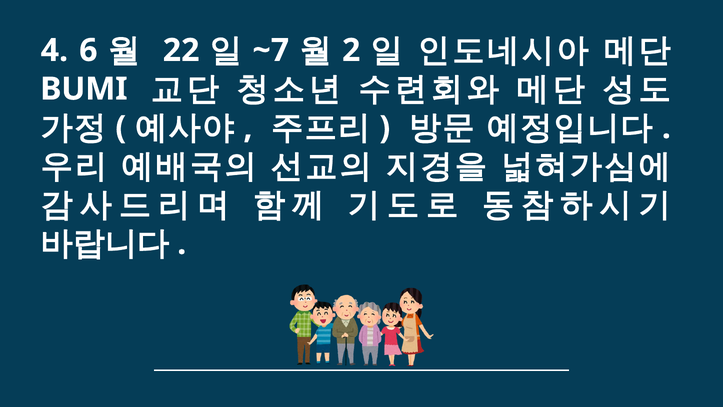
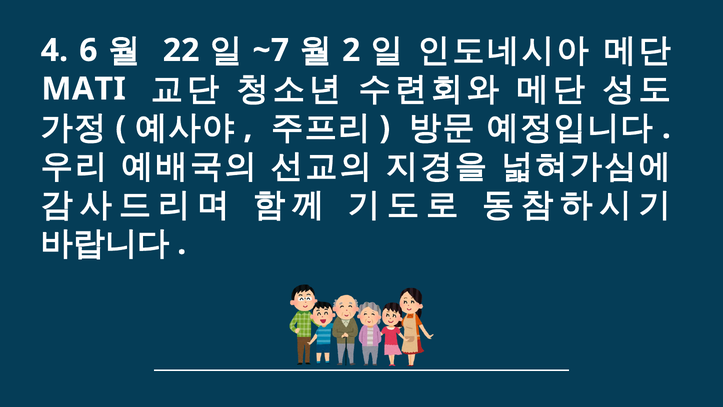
BUMI: BUMI -> MATI (84, 89)
